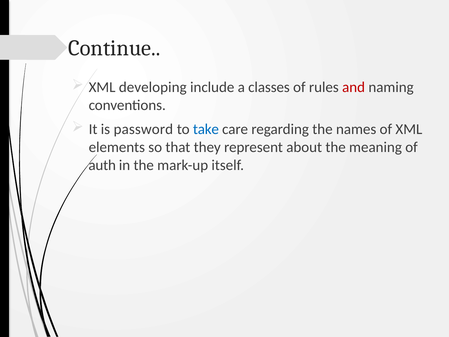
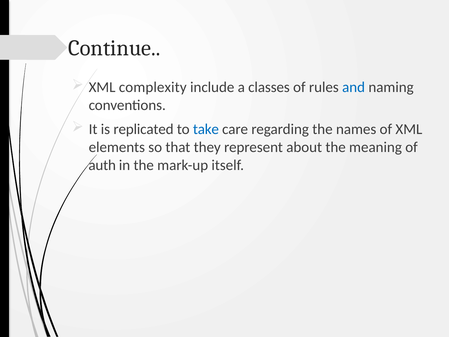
developing: developing -> complexity (153, 87)
and colour: red -> blue (354, 87)
password: password -> replicated (143, 129)
